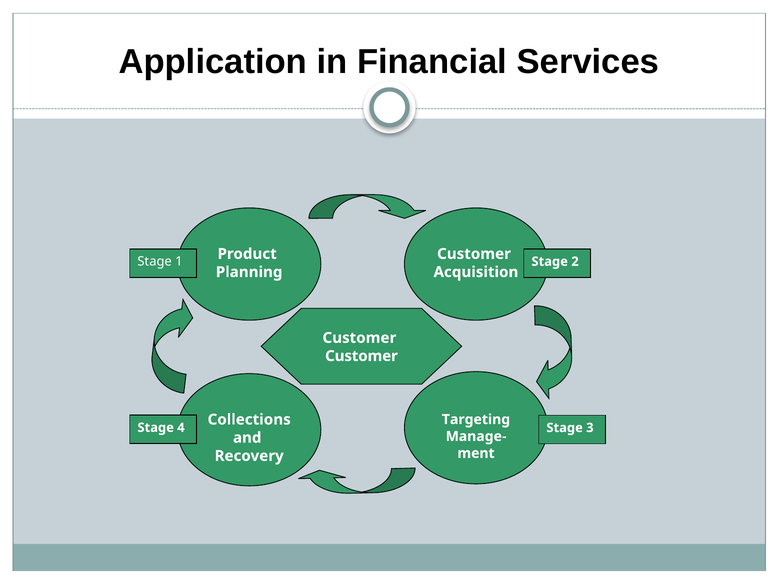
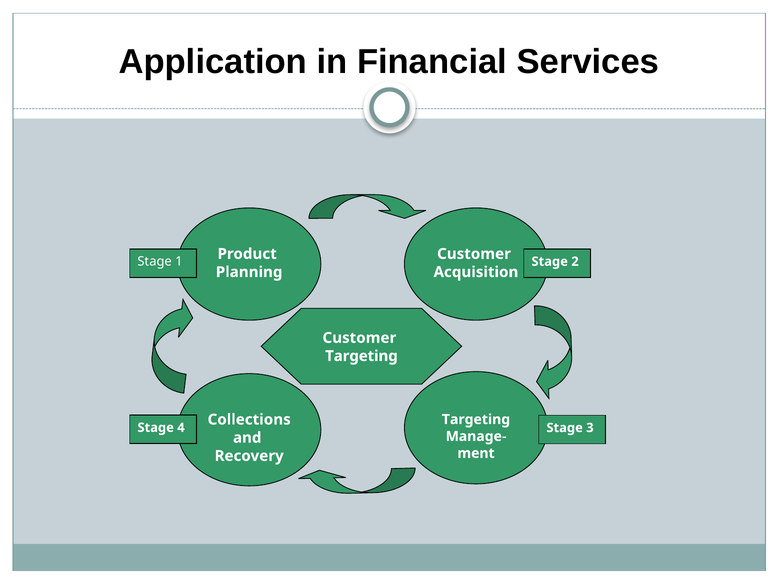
Customer: Customer -> Targeting (361, 356)
